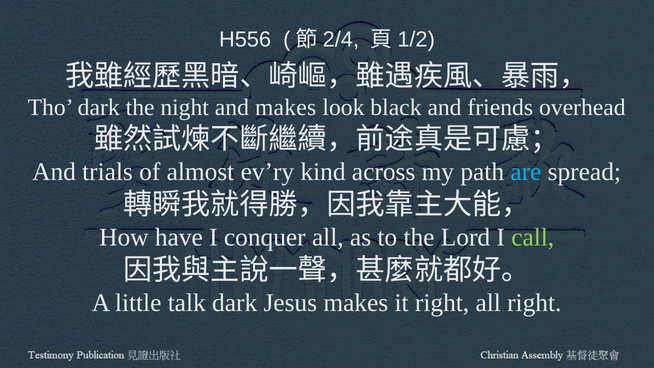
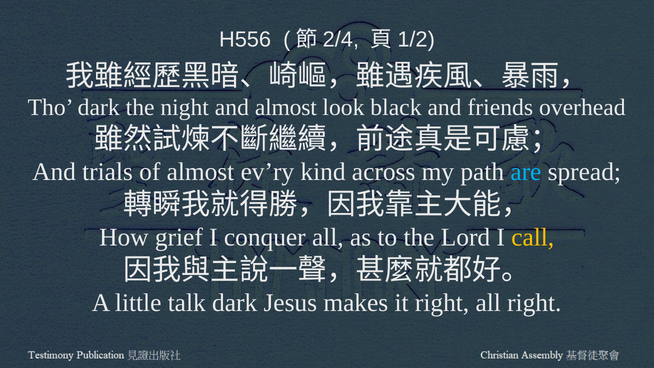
and makes: makes -> almost (286, 107)
have: have -> grief (179, 237)
call colour: light green -> yellow (533, 237)
